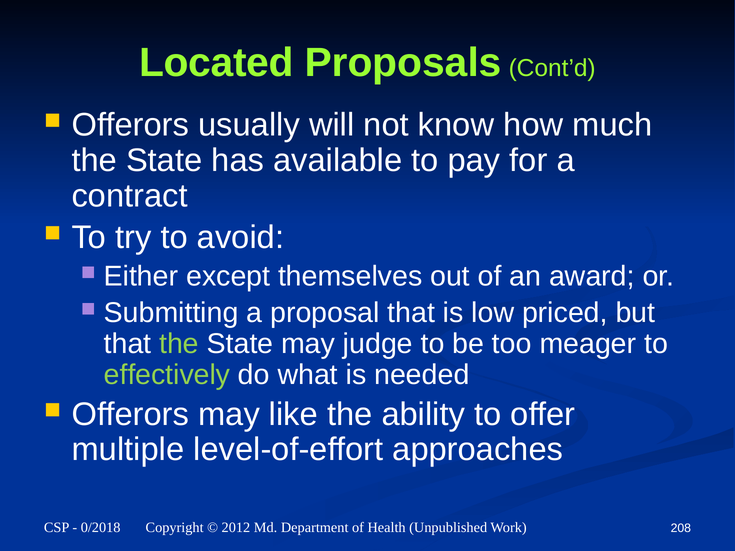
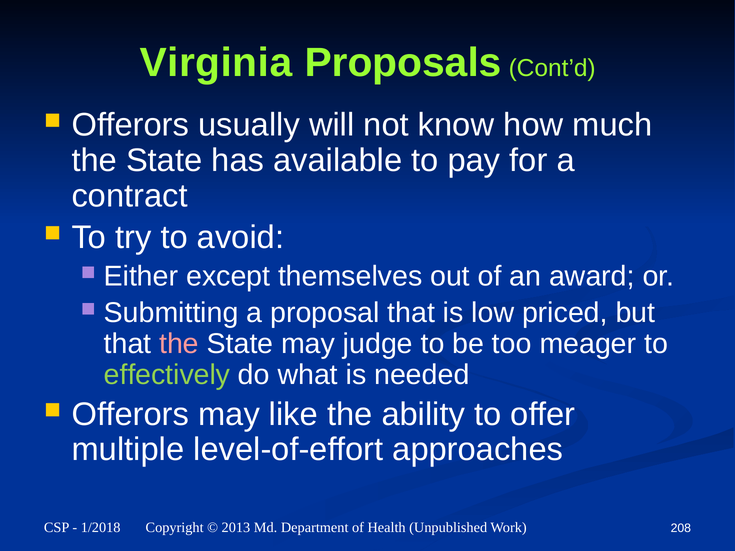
Located: Located -> Virginia (216, 63)
the colour: light green -> pink (179, 344)
0/2018: 0/2018 -> 1/2018 (101, 528)
2012: 2012 -> 2013 (236, 528)
